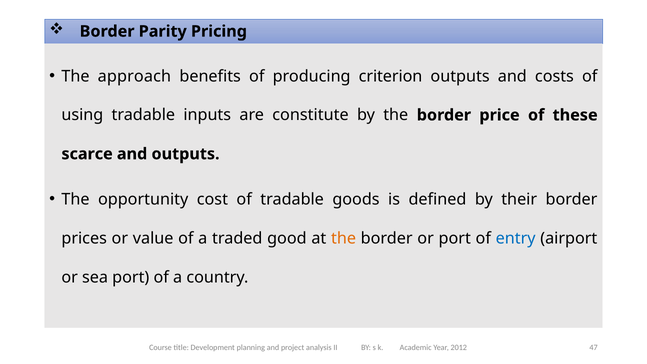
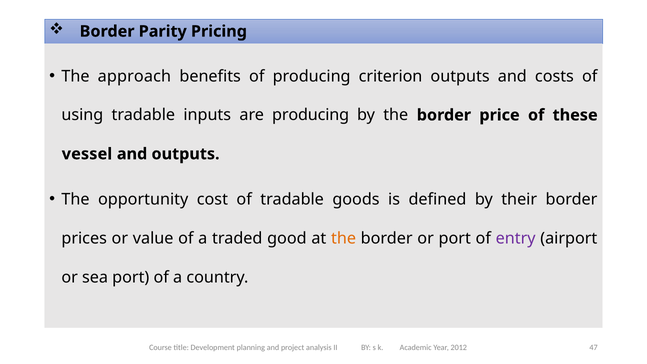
are constitute: constitute -> producing (311, 115)
scarce: scarce -> vessel (87, 154)
entry colour: blue -> purple (516, 238)
